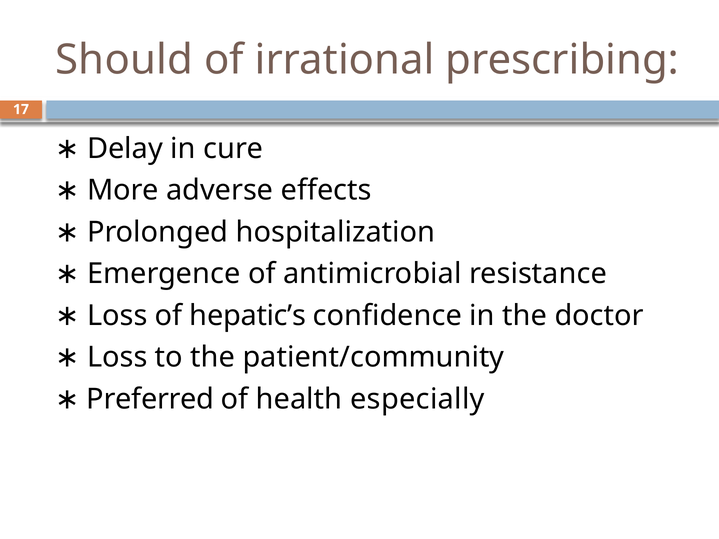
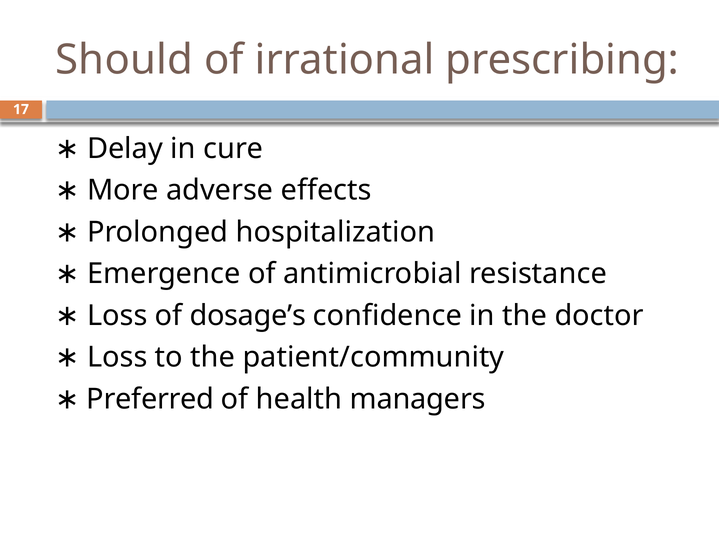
hepatic’s: hepatic’s -> dosage’s (248, 316)
especially: especially -> managers (418, 399)
